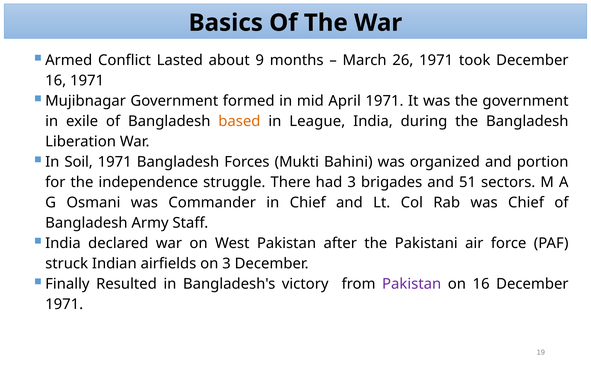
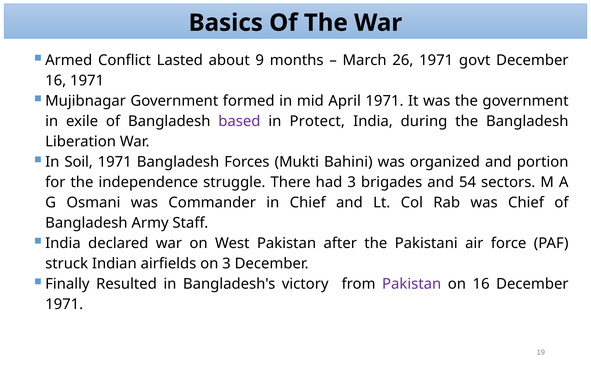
took: took -> govt (475, 60)
based colour: orange -> purple (239, 121)
League: League -> Protect (317, 121)
51: 51 -> 54 (468, 182)
